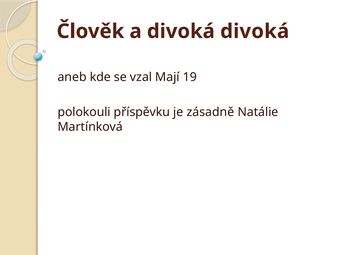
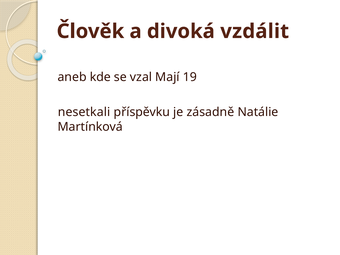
divoká divoká: divoká -> vzdálit (255, 31)
polokouli: polokouli -> nesetkali (84, 112)
